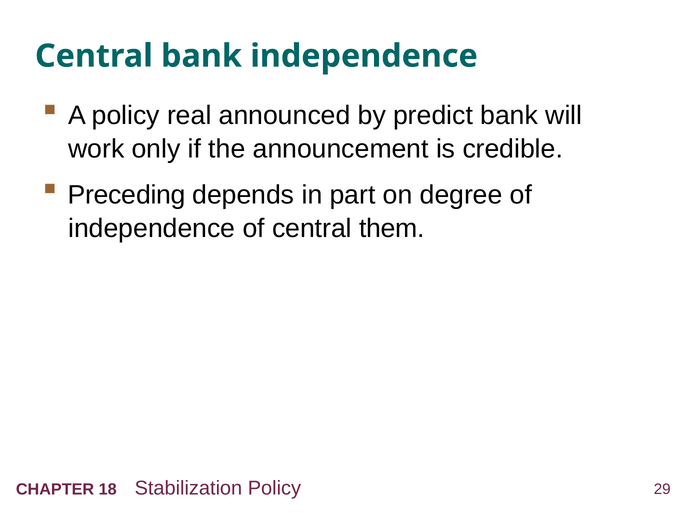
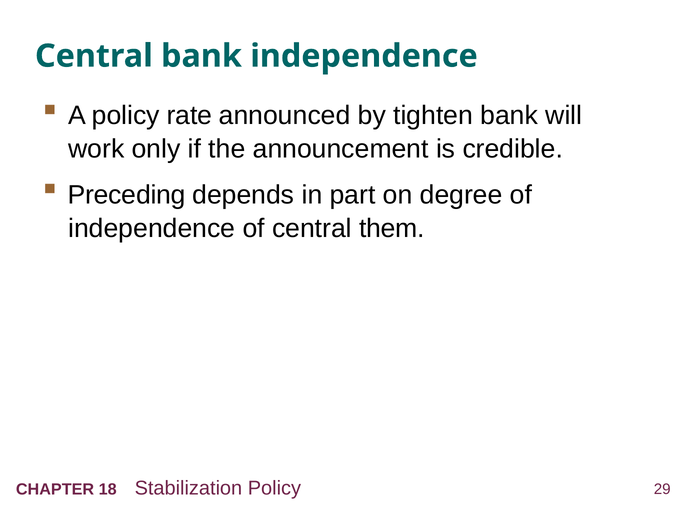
real: real -> rate (189, 116)
predict: predict -> tighten (433, 116)
